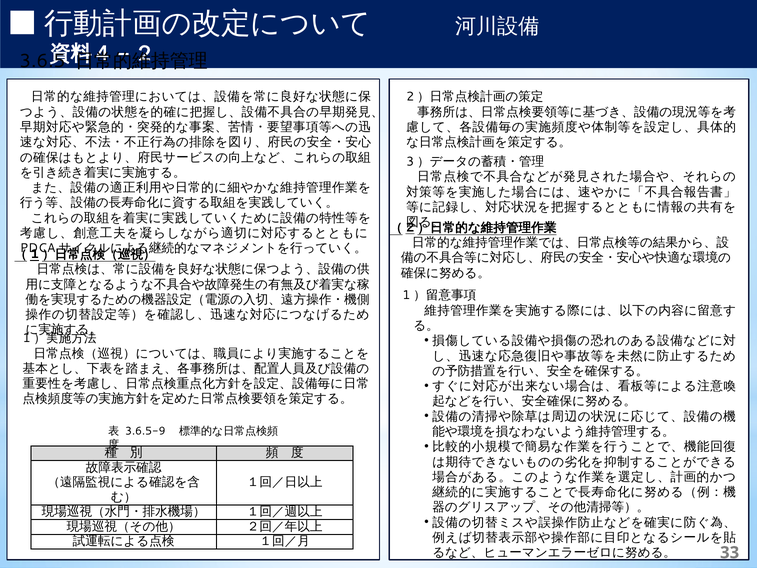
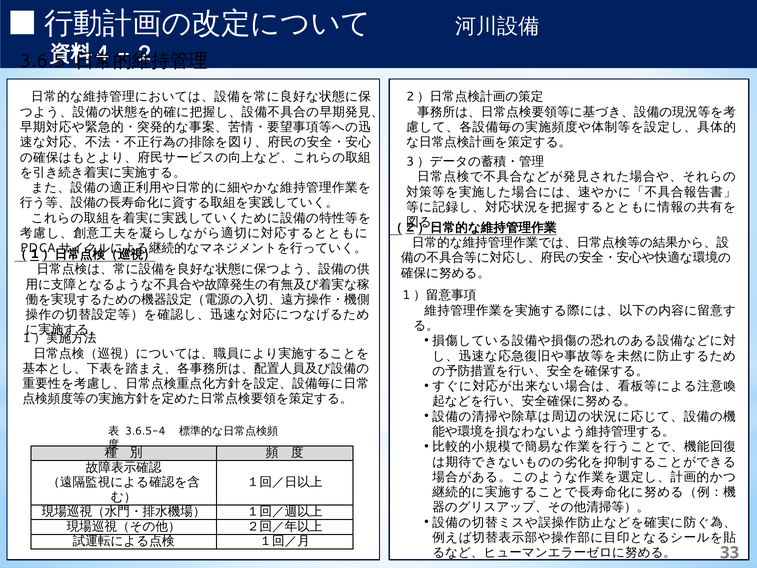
3.6.5-9: 3.6.5-9 -> 3.6.5-4 (145, 431)
